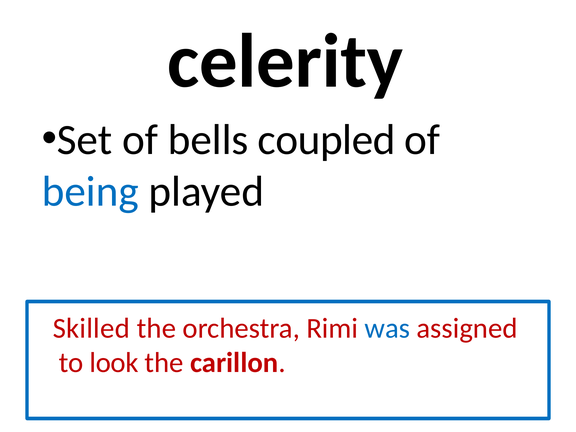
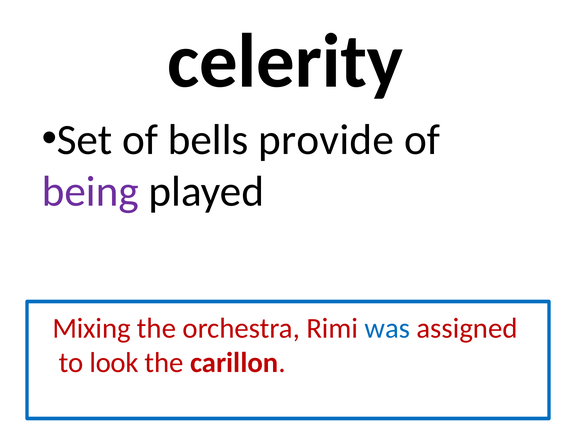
coupled: coupled -> provide (326, 140)
being colour: blue -> purple (90, 192)
Skilled: Skilled -> Mixing (92, 328)
